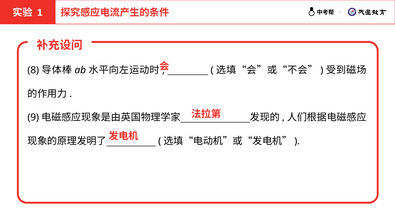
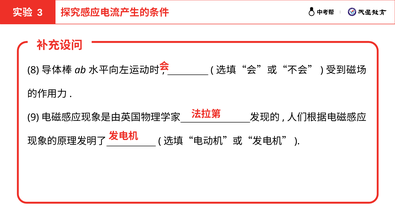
1: 1 -> 3 (40, 13)
